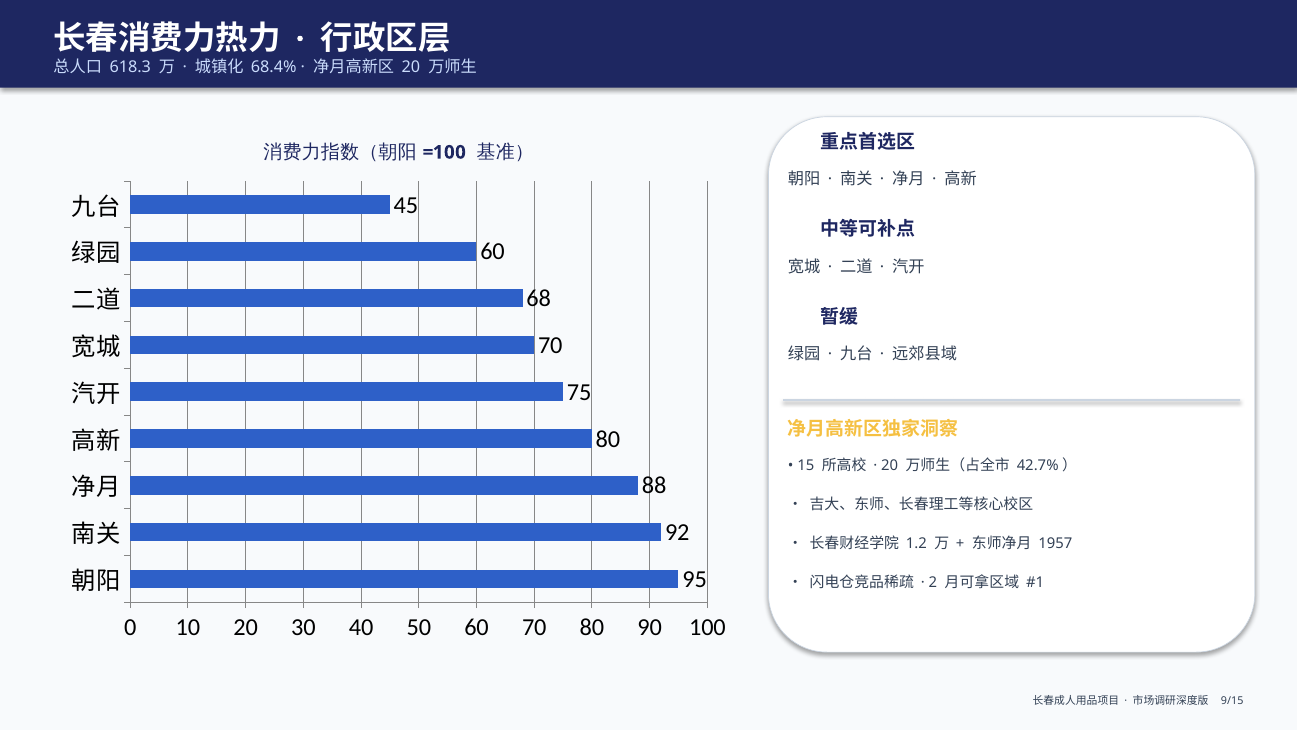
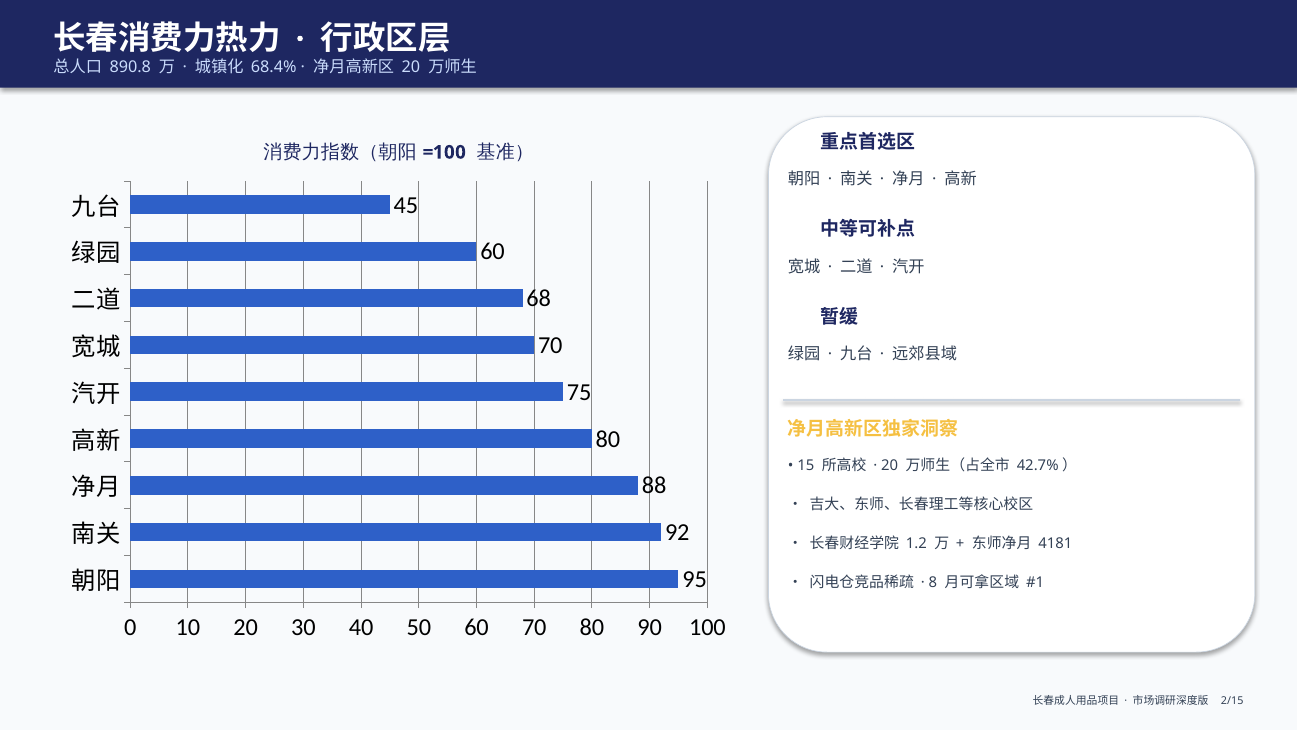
618.3: 618.3 -> 890.8 (130, 67)
1957: 1957 -> 4181 (1055, 543)
2: 2 -> 8 (933, 582)
9/15: 9/15 -> 2/15 (1232, 701)
